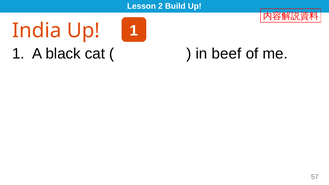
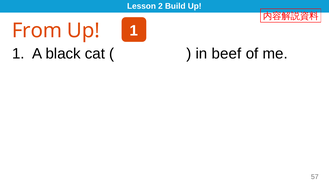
India: India -> From (37, 31)
